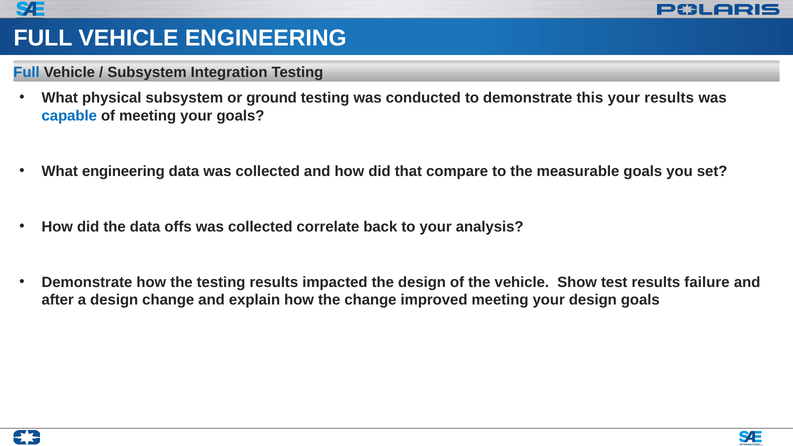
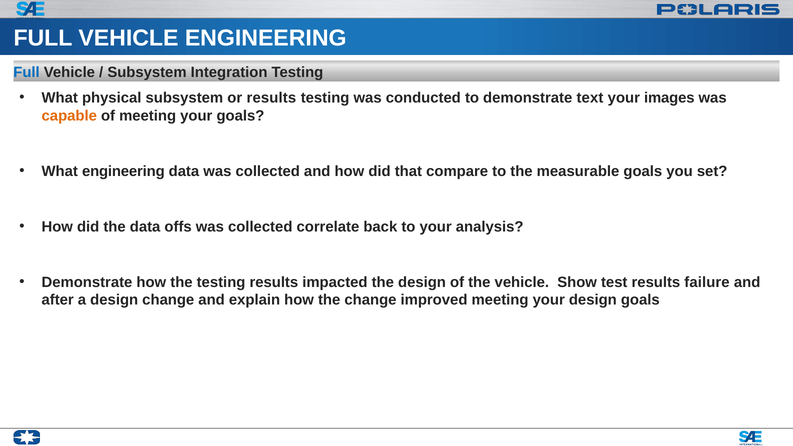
or ground: ground -> results (271, 98)
this: this -> text (590, 98)
your results: results -> images (669, 98)
capable colour: blue -> orange (69, 116)
